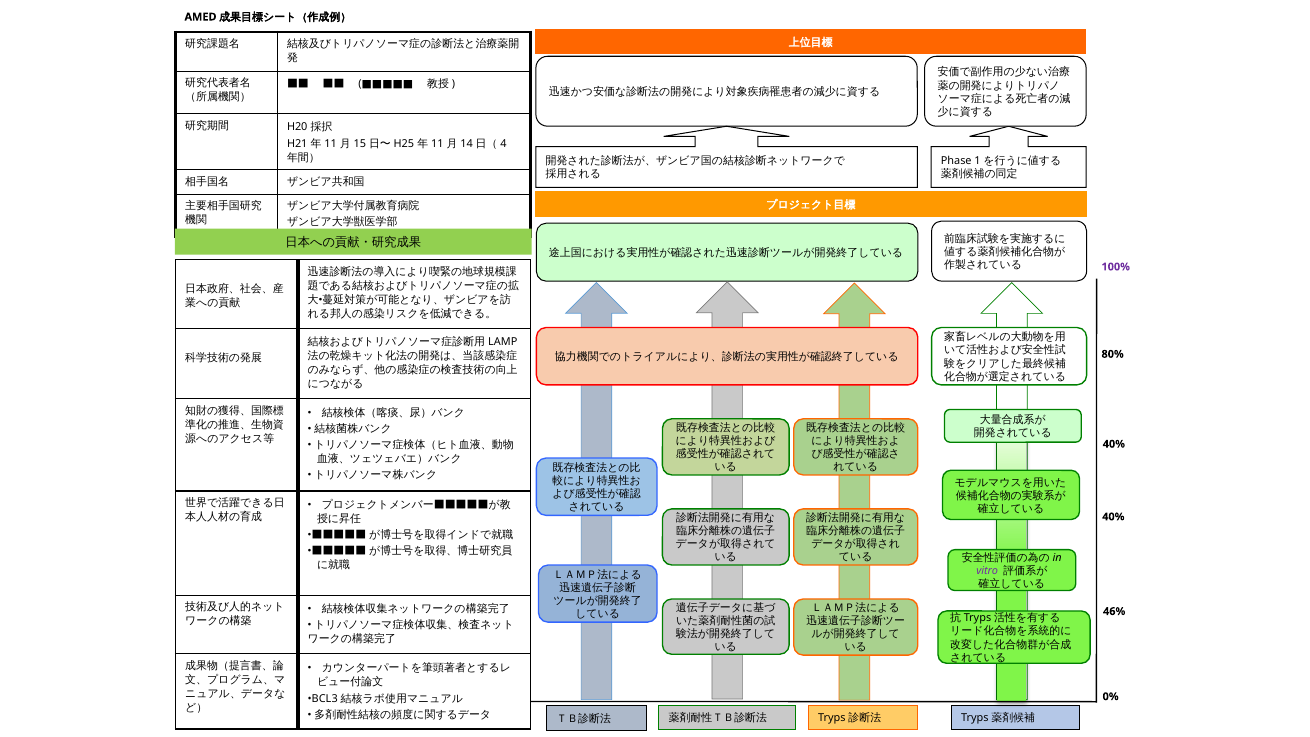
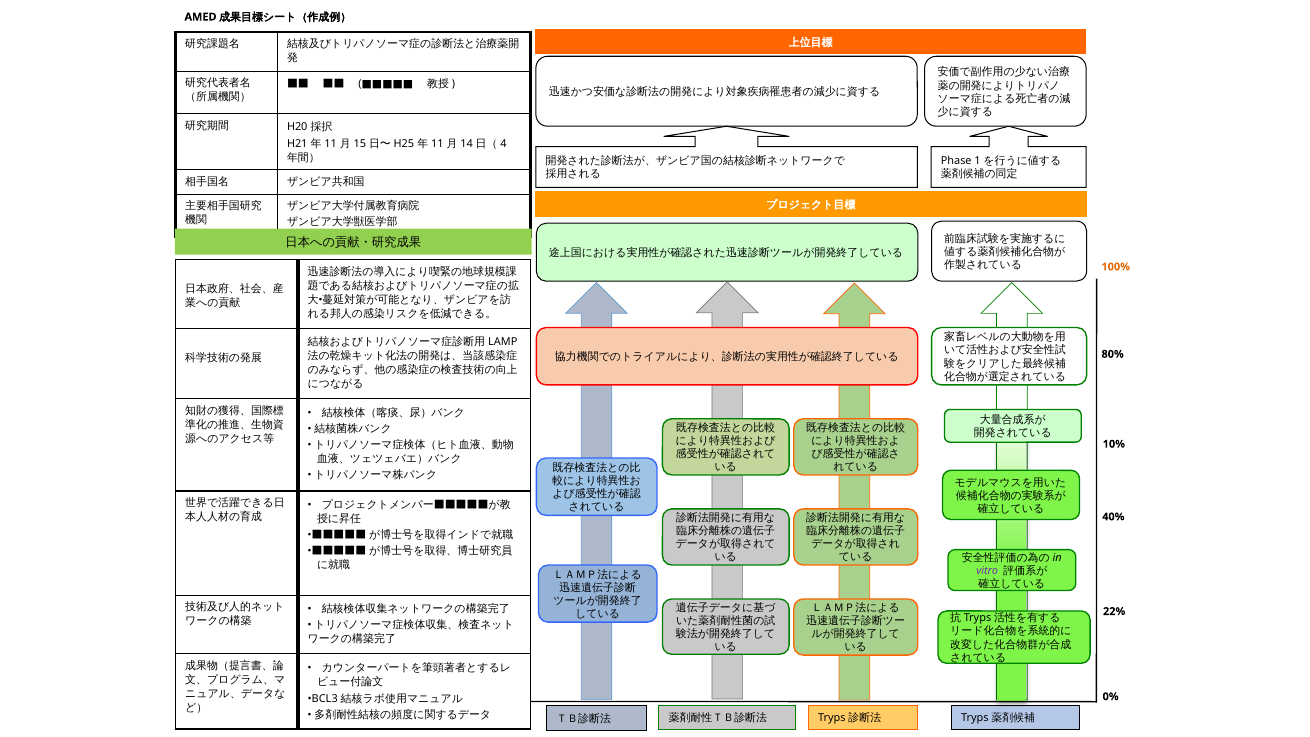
100% colour: purple -> orange (1116, 267)
40%: 40% -> 10% (1114, 444)
46%: 46% -> 22% (1114, 611)
